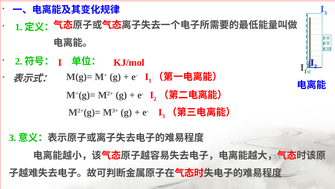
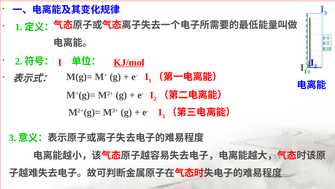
KJ/mol underline: none -> present (129, 62)
